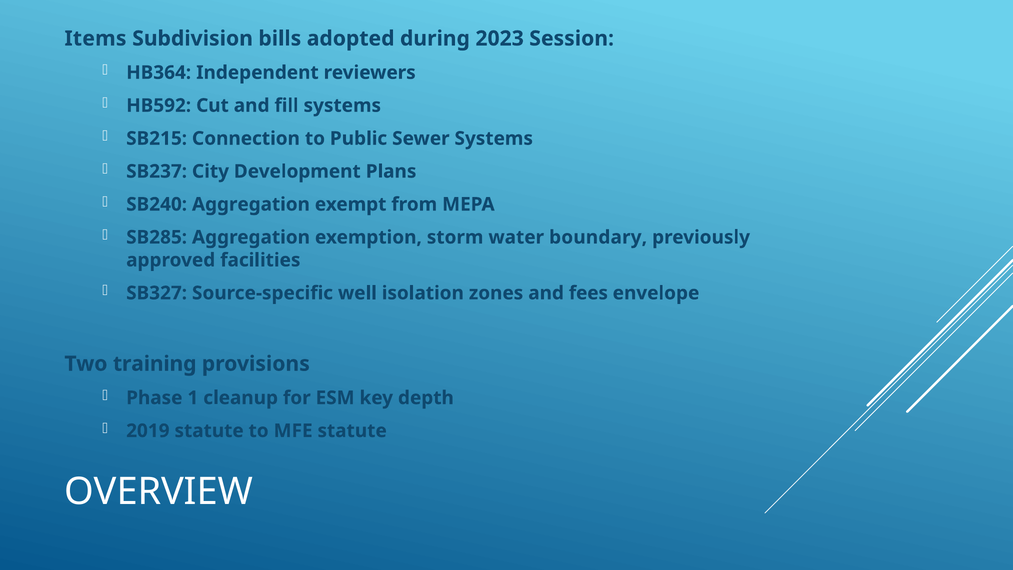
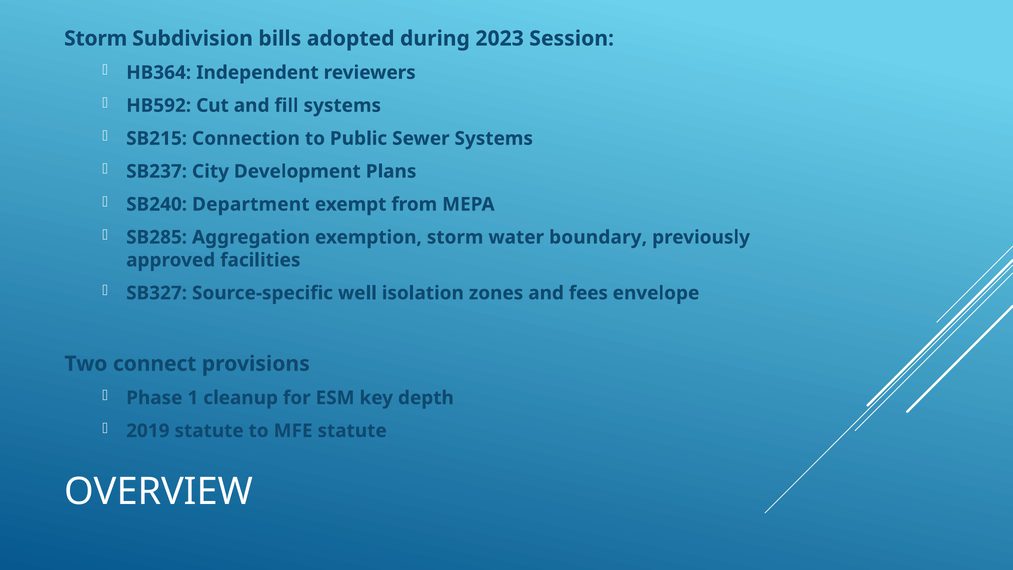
Items: Items -> Storm (96, 39)
SB240 Aggregation: Aggregation -> Department (251, 204)
training: training -> connect (155, 364)
